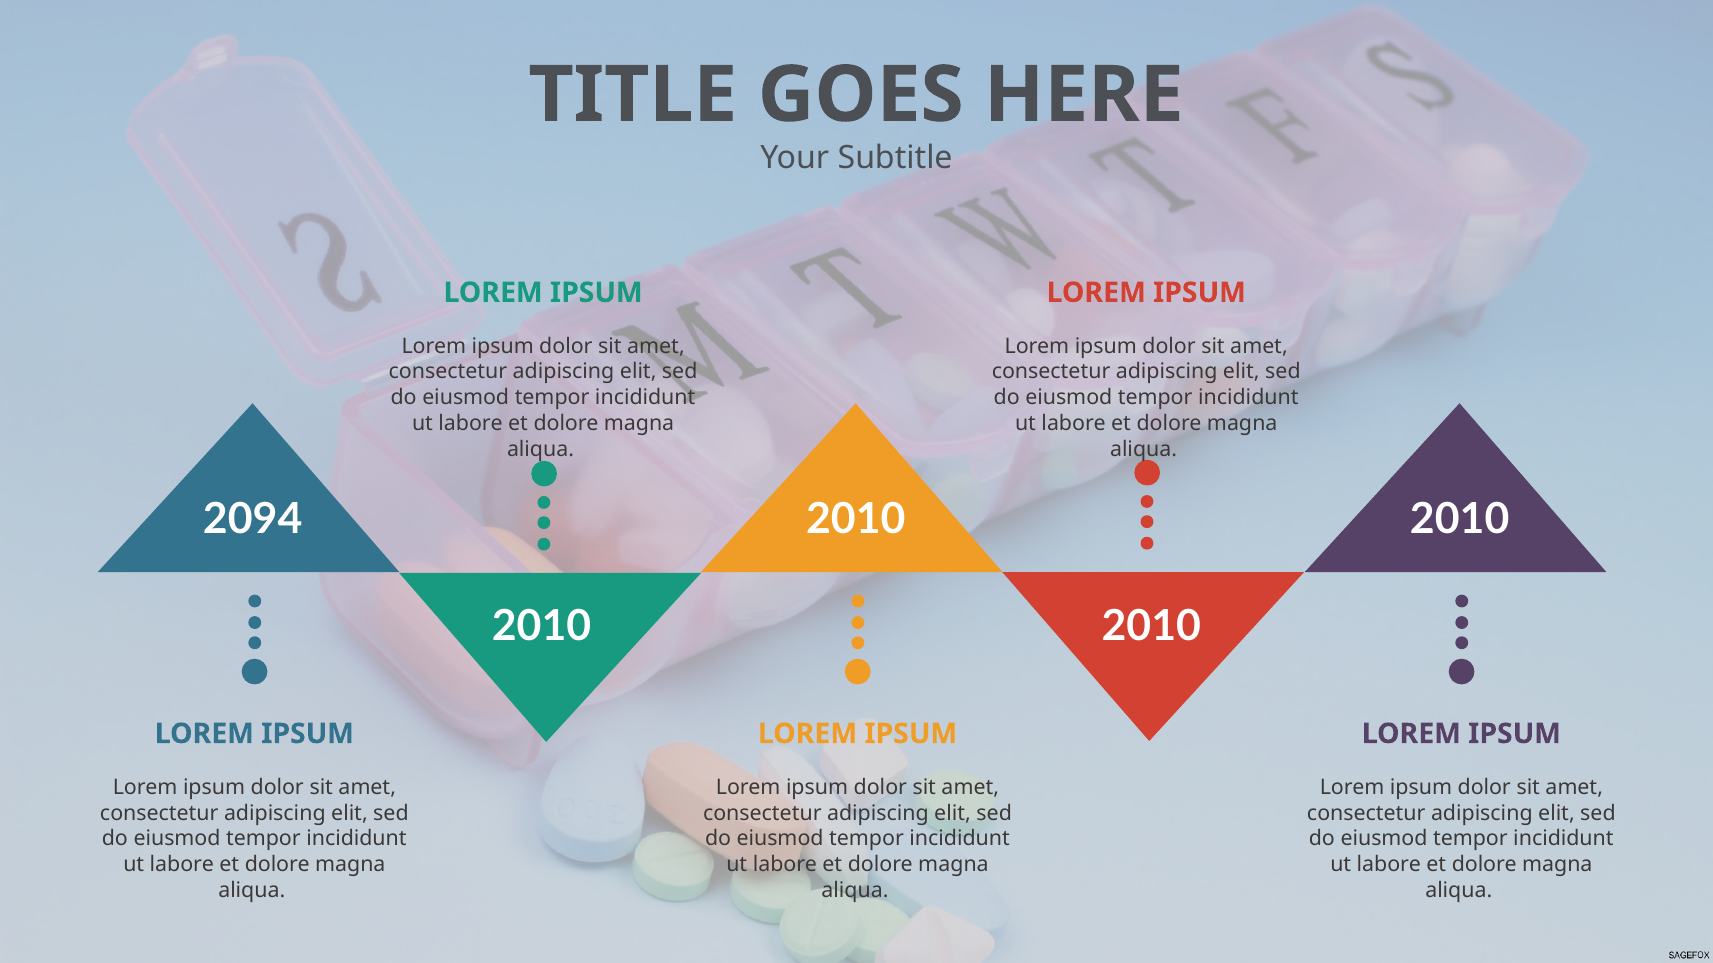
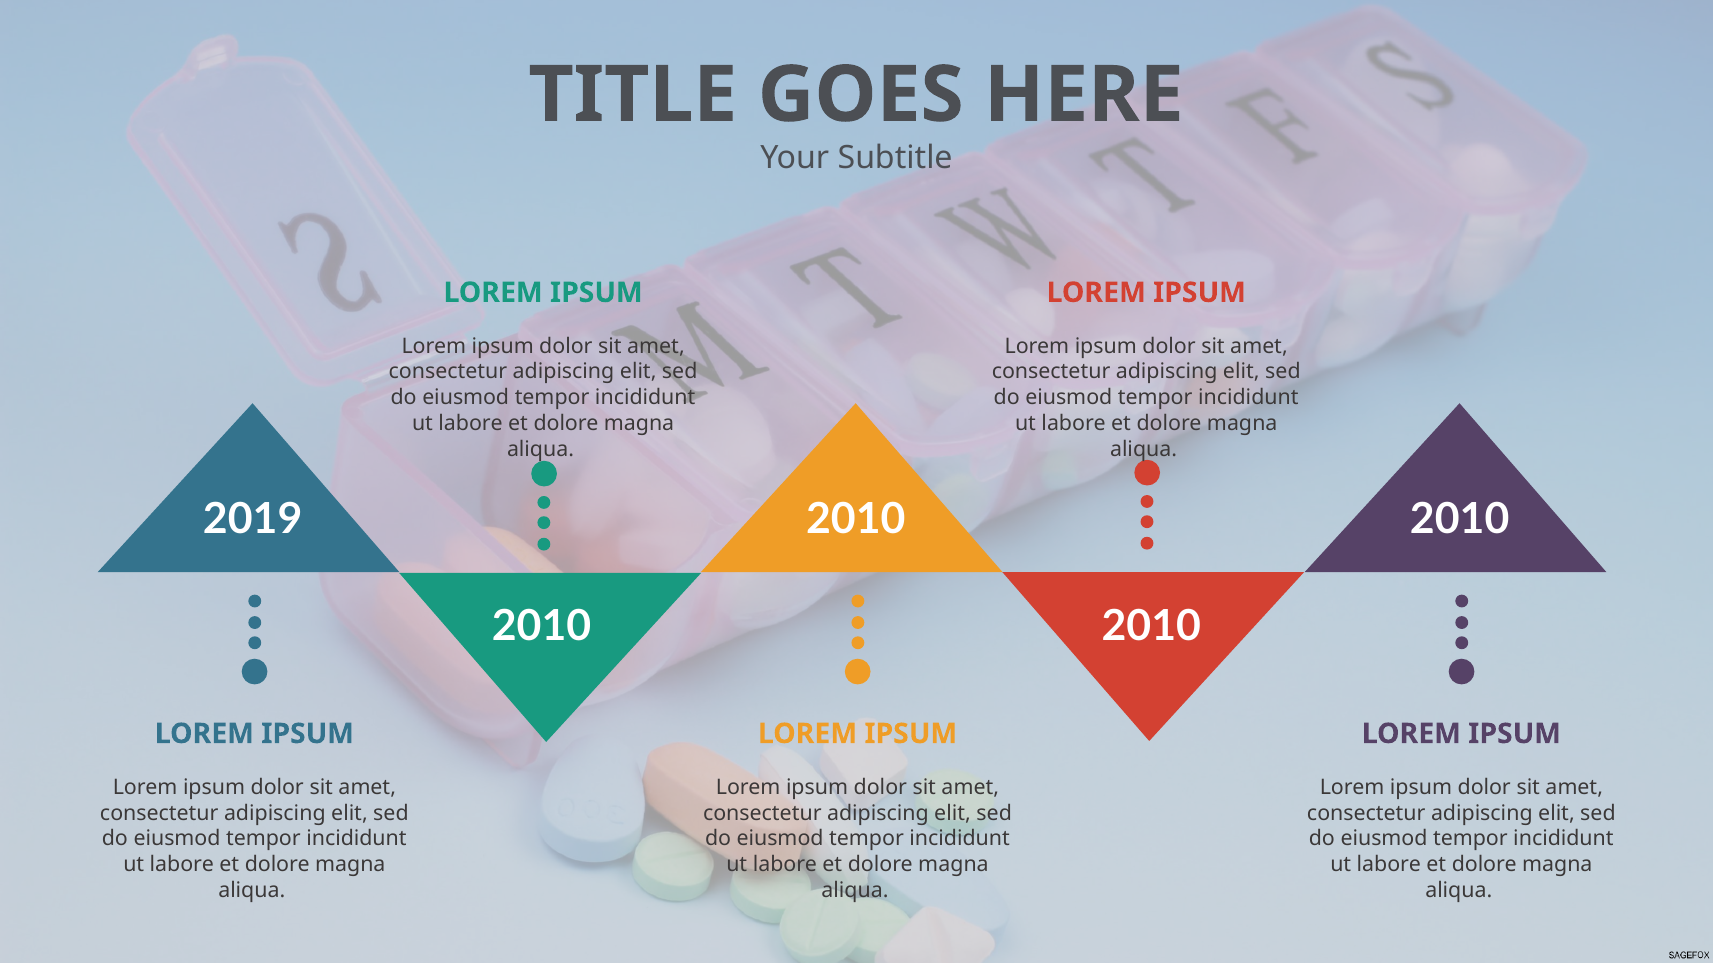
2094: 2094 -> 2019 (253, 520)
